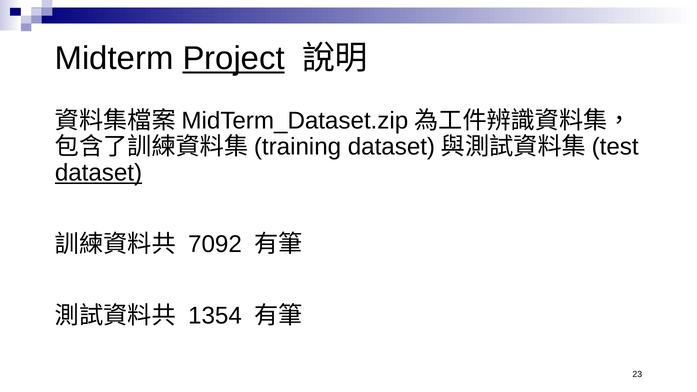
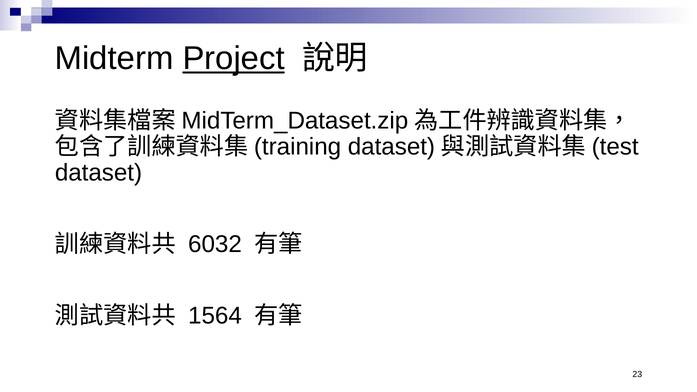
dataset underline: present -> none (98, 173)
7092: 7092 -> 6032 (215, 244)
1354: 1354 -> 1564 (215, 316)
